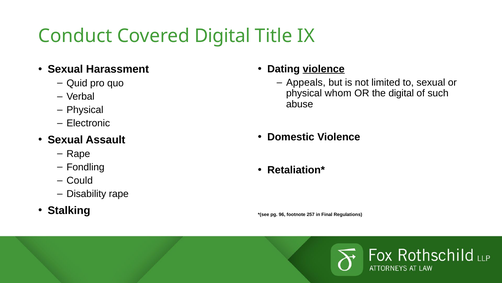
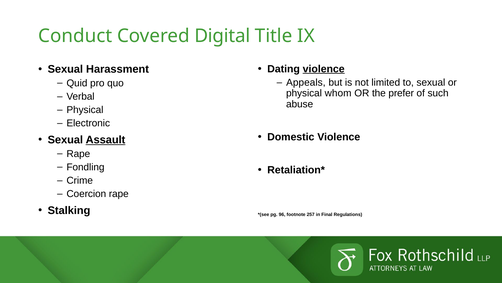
the digital: digital -> prefer (401, 93)
Assault underline: none -> present (105, 140)
Could: Could -> Crime (80, 180)
Disability: Disability -> Coercion (86, 193)
